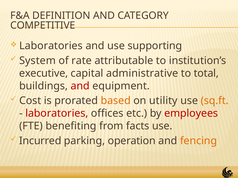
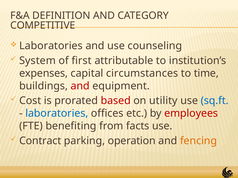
supporting: supporting -> counseling (155, 46)
rate: rate -> first (82, 61)
executive: executive -> expenses (44, 73)
administrative: administrative -> circumstances (142, 73)
total: total -> time (206, 73)
based colour: orange -> red (116, 101)
sq.ft colour: orange -> blue (215, 101)
laboratories colour: red -> blue (57, 114)
Incurred: Incurred -> Contract (40, 141)
